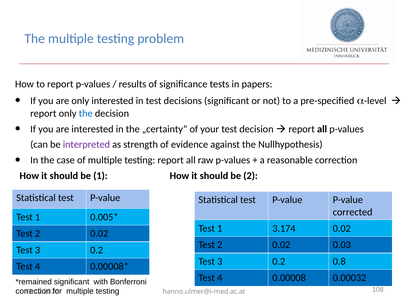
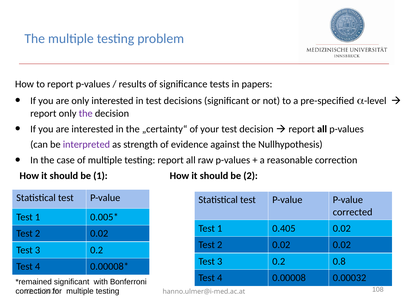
the colour: blue -> purple (86, 113)
3.174: 3.174 -> 0.405 (284, 228)
0.02 0.03: 0.03 -> 0.02 (342, 245)
